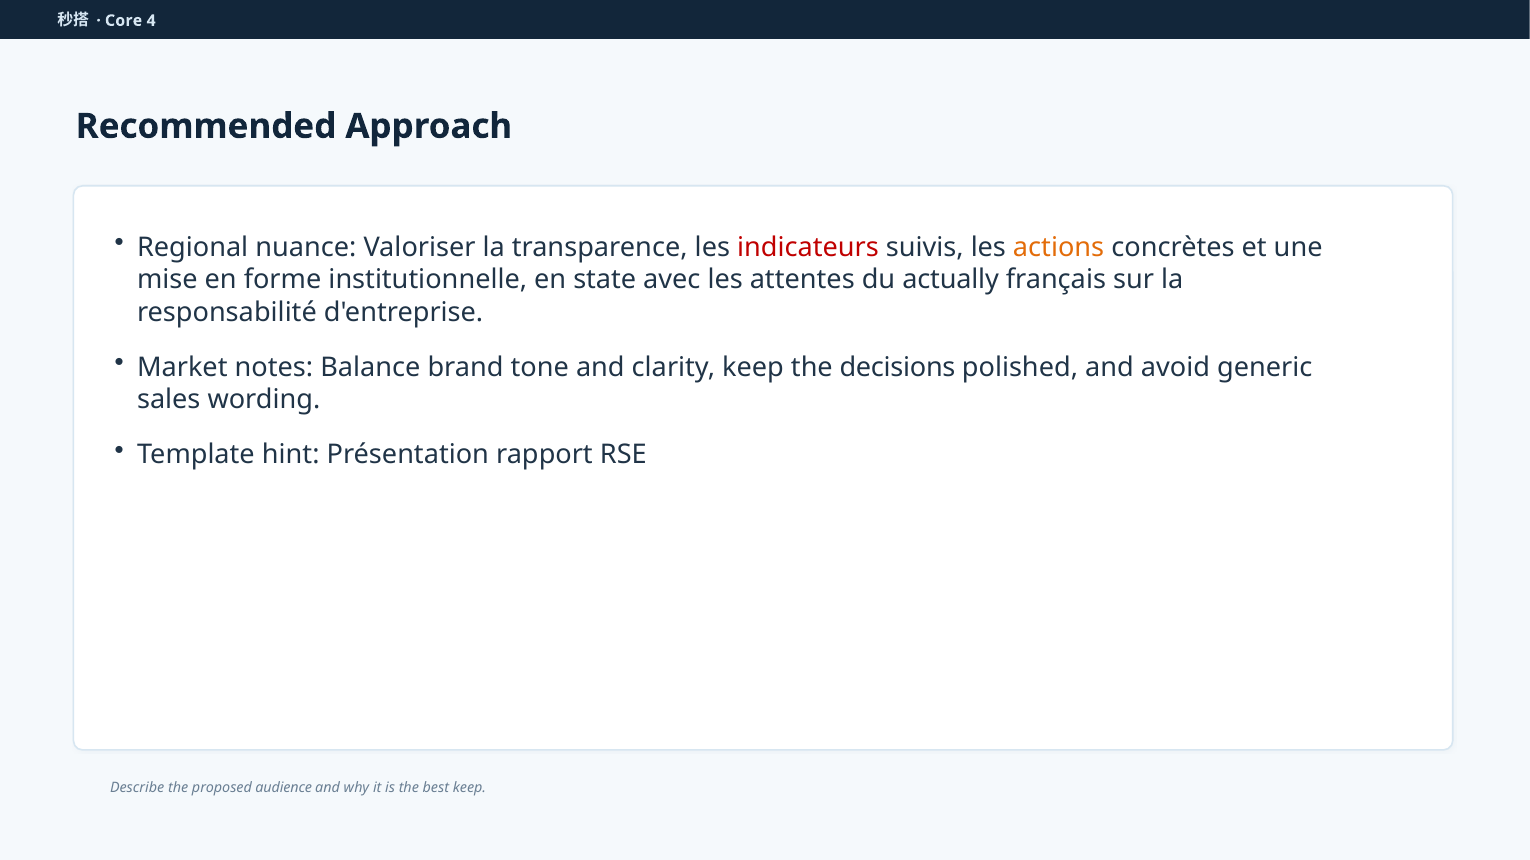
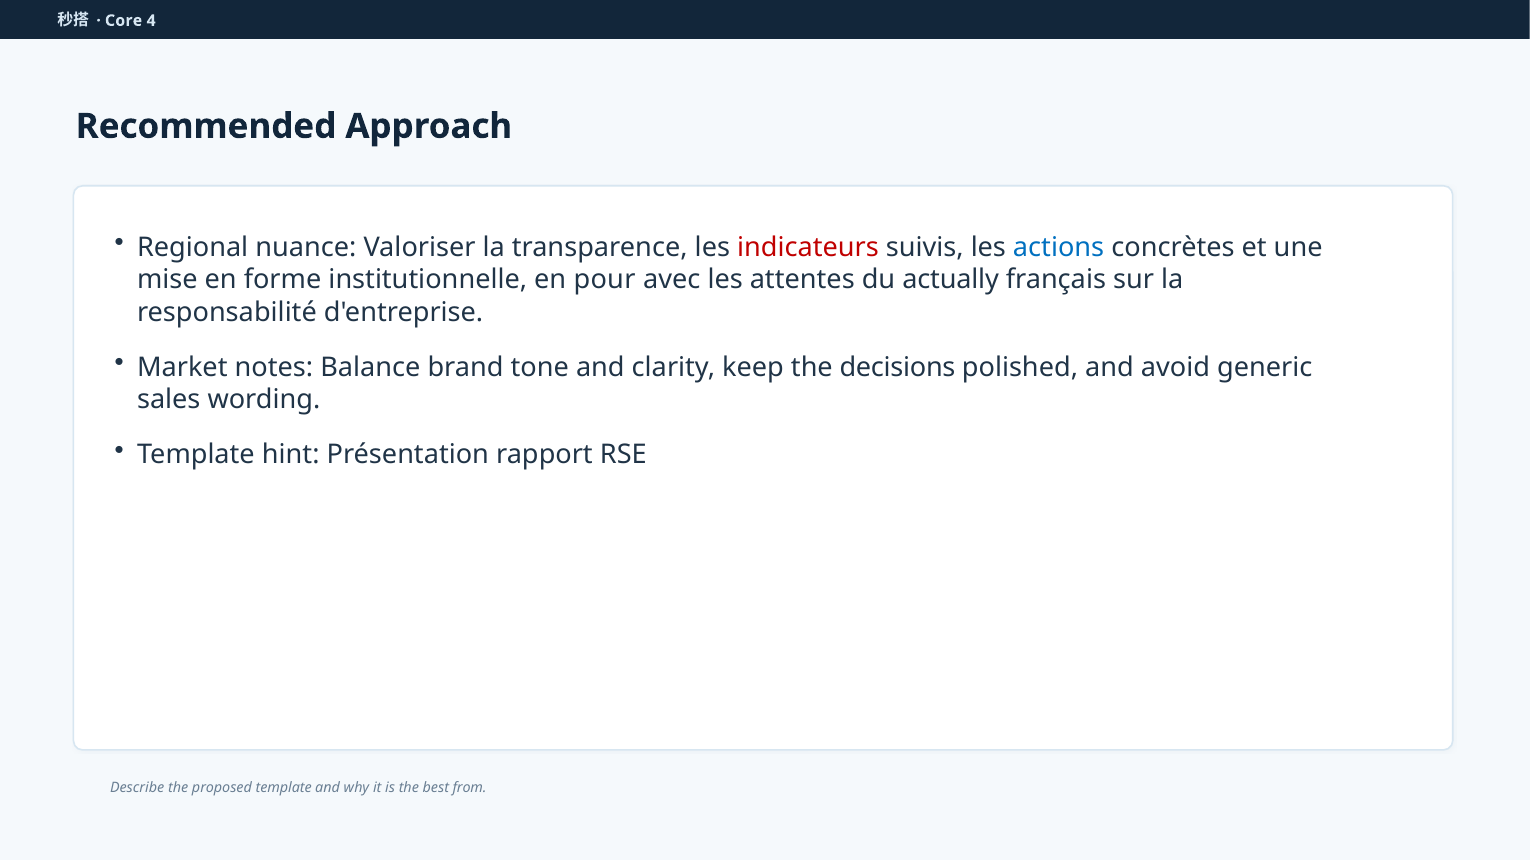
actions colour: orange -> blue (1059, 248)
state: state -> pour (605, 280)
proposed audience: audience -> template (284, 788)
best keep: keep -> from (470, 788)
